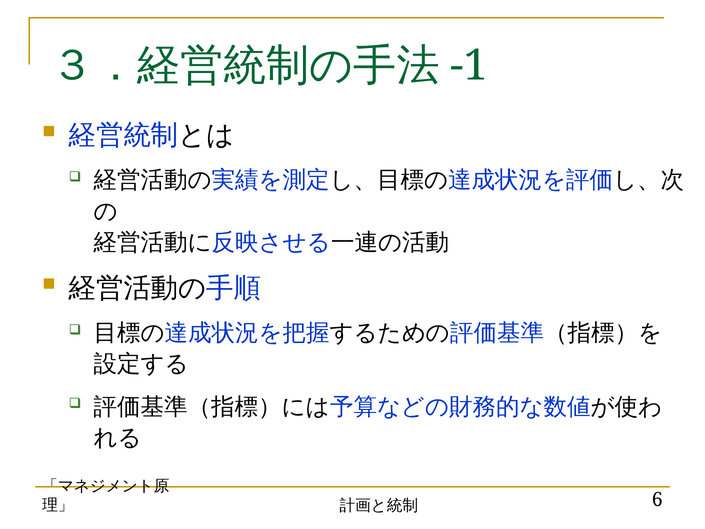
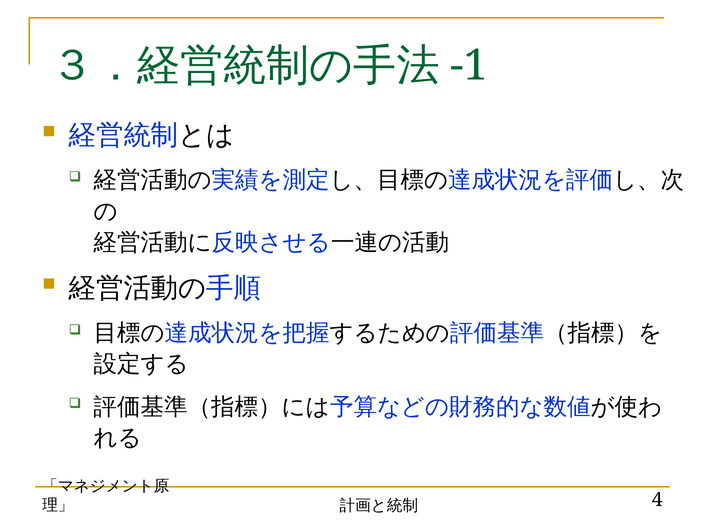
6: 6 -> 4 (657, 499)
